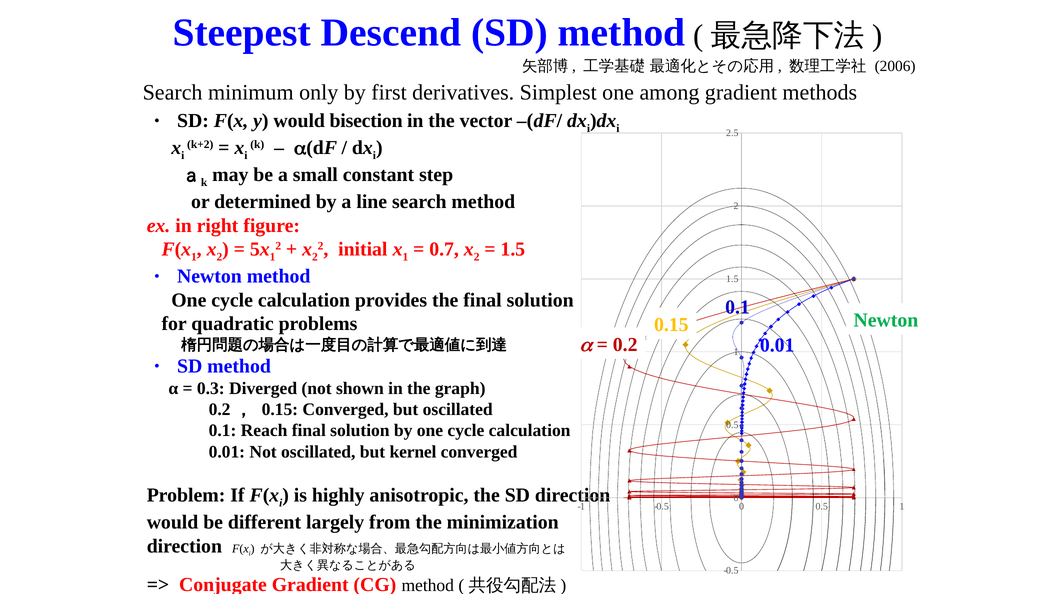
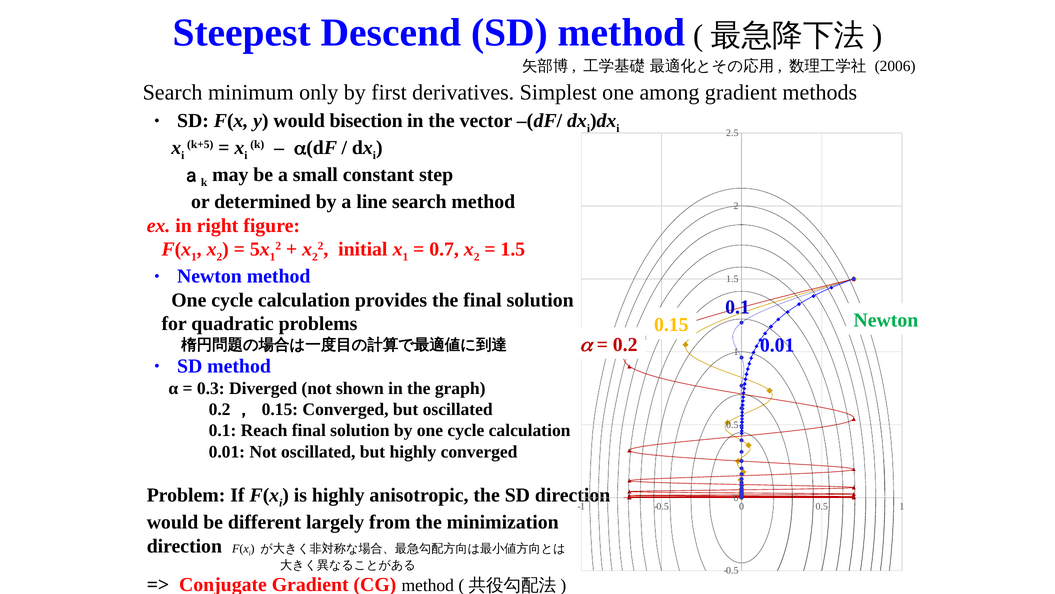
k+2: k+2 -> k+5 (200, 145)
but kernel: kernel -> highly (413, 451)
